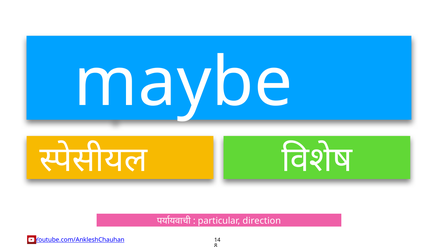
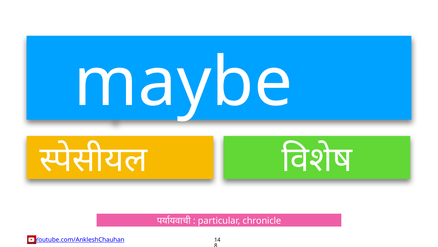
direction: direction -> chronicle (262, 220)
